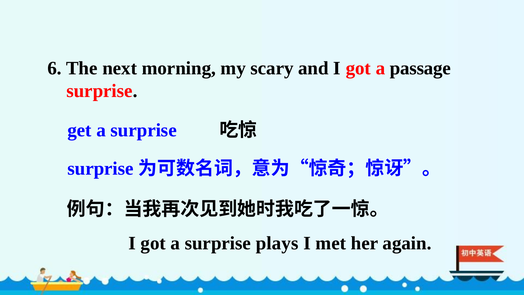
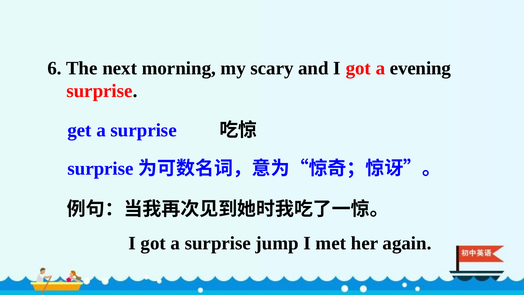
passage: passage -> evening (420, 68)
plays: plays -> jump (277, 243)
